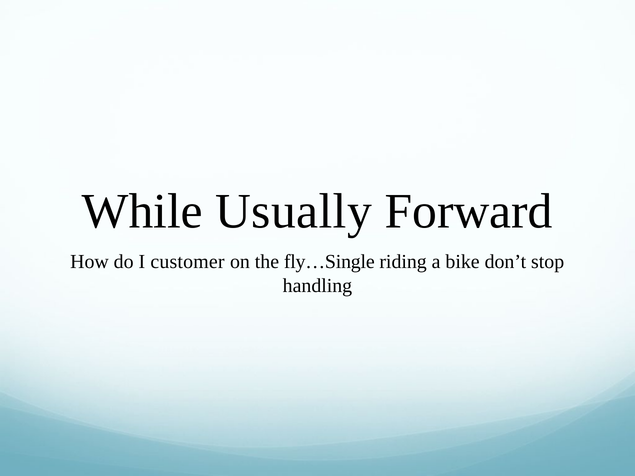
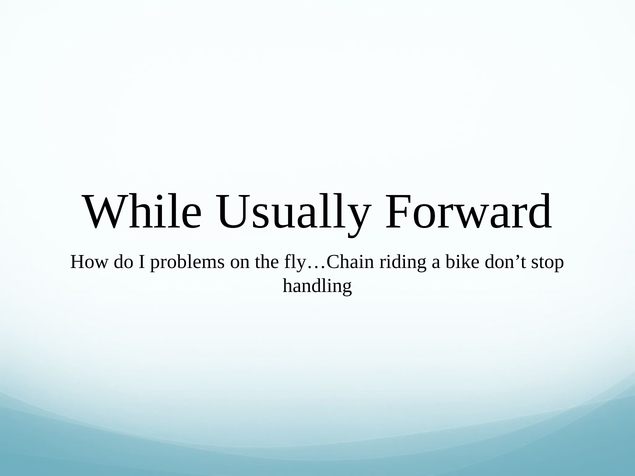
customer: customer -> problems (188, 262)
fly…Single: fly…Single -> fly…Chain (329, 262)
